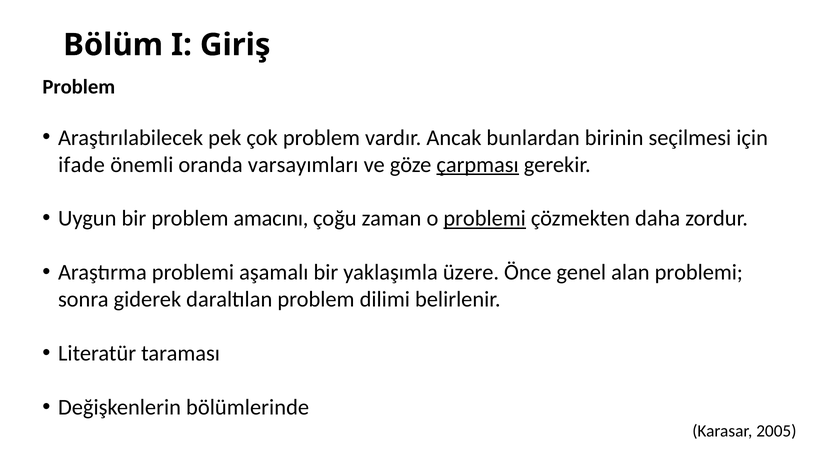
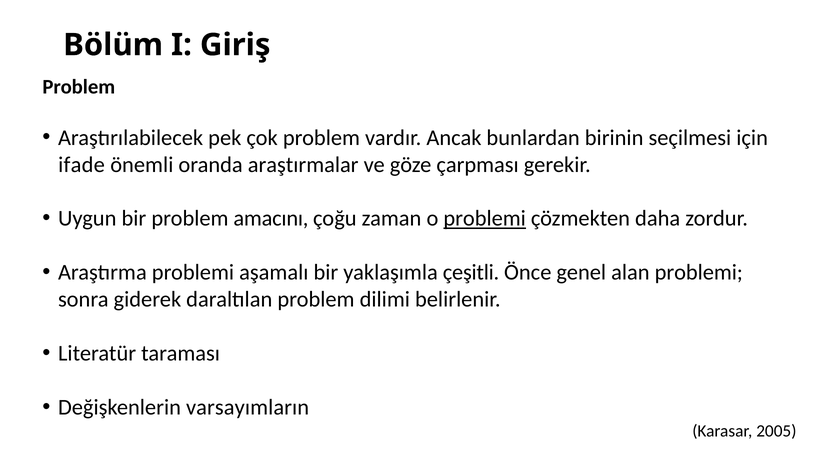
varsayımları: varsayımları -> araştırmalar (303, 164)
çarpması underline: present -> none (478, 164)
üzere: üzere -> çeşitli (471, 272)
bölümlerinde: bölümlerinde -> varsayımların (248, 407)
